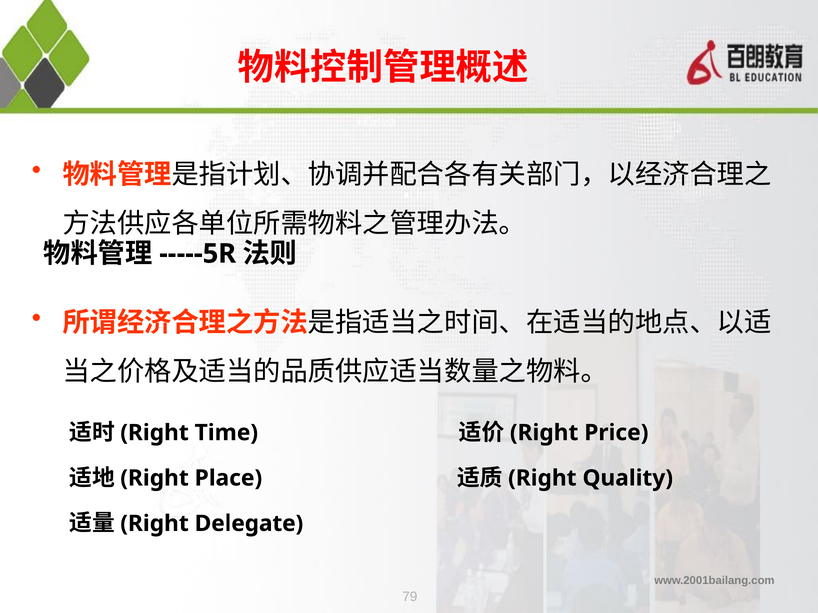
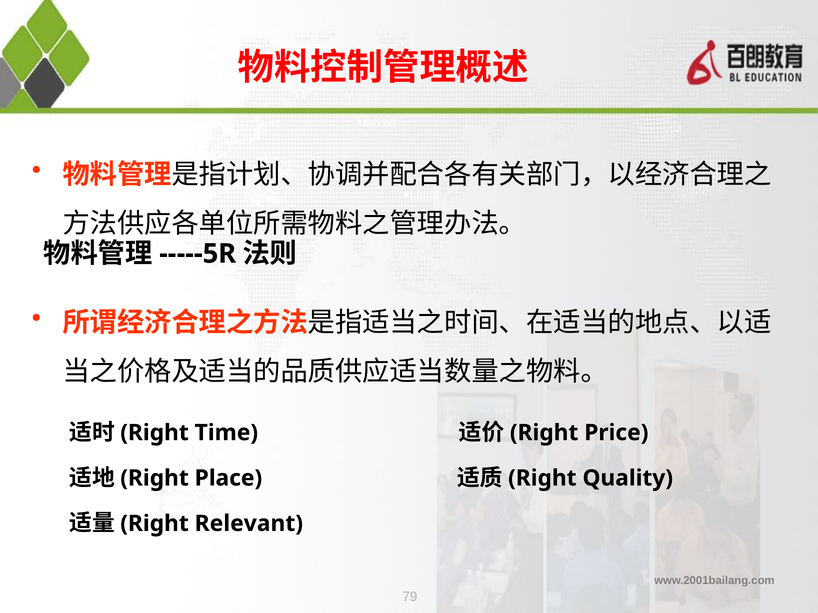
Delegate: Delegate -> Relevant (249, 524)
